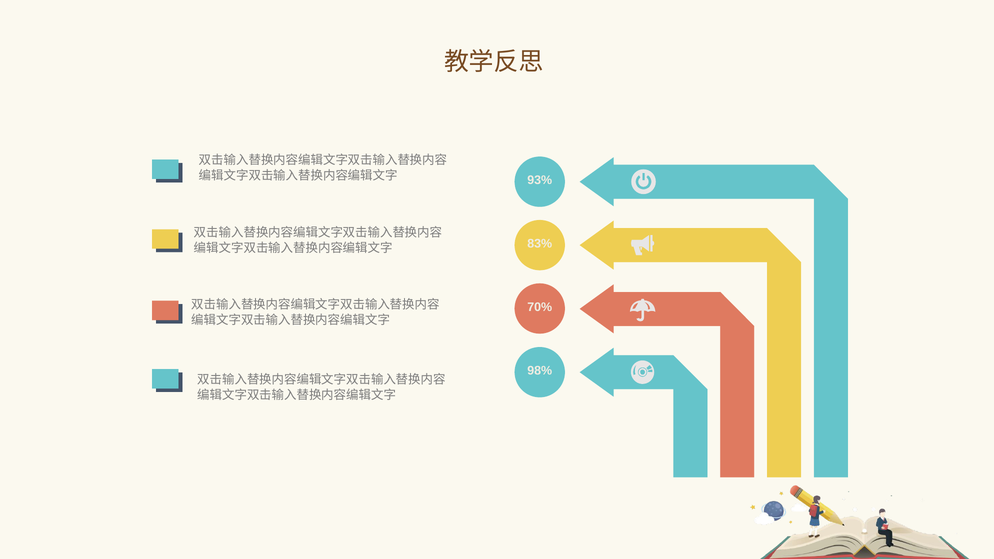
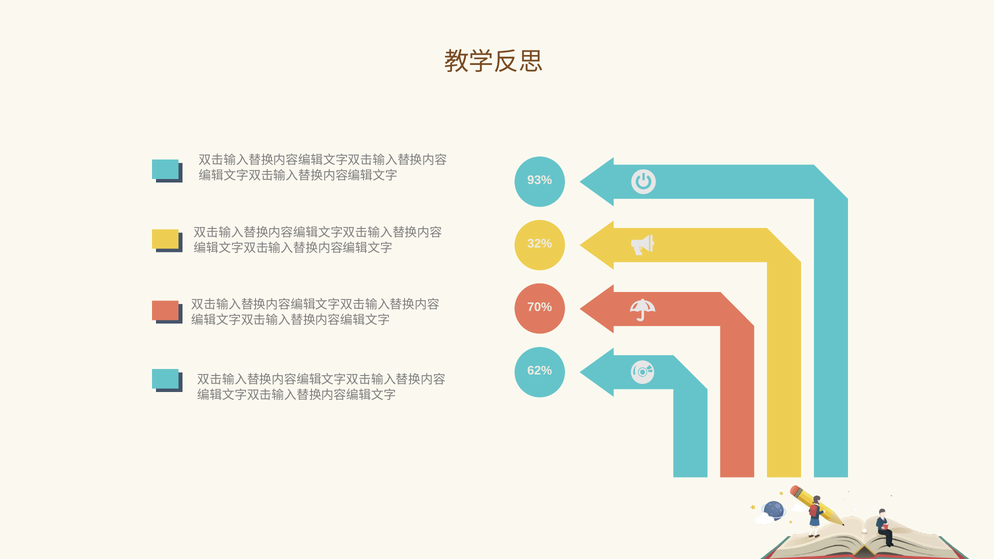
83%: 83% -> 32% (540, 244)
98%: 98% -> 62% (540, 371)
